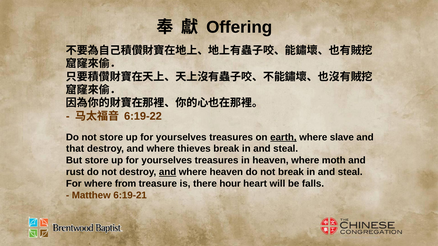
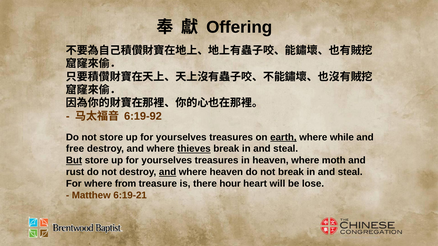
6:19-22: 6:19-22 -> 6:19-92 (143, 116)
slave: slave -> while (342, 137)
that: that -> free (75, 149)
thieves underline: none -> present (194, 149)
But underline: none -> present (74, 161)
falls: falls -> lose (313, 184)
